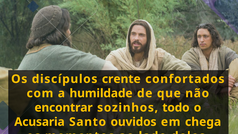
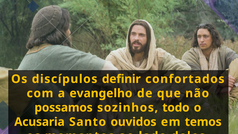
crente: crente -> definir (121, 79)
a humildade: humildade -> evangelho (101, 93)
encontrar: encontrar -> possamos (64, 108)
chega: chega -> temos (203, 122)
